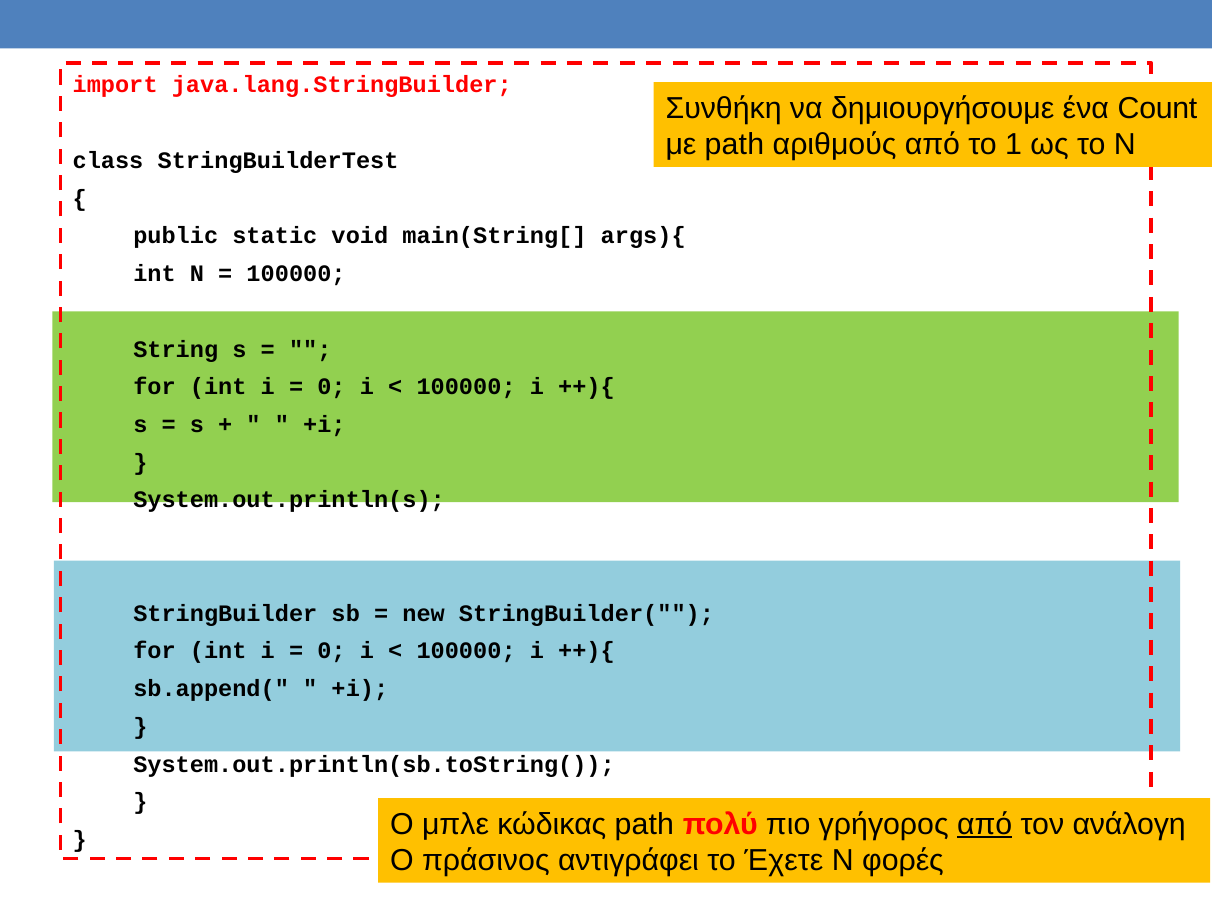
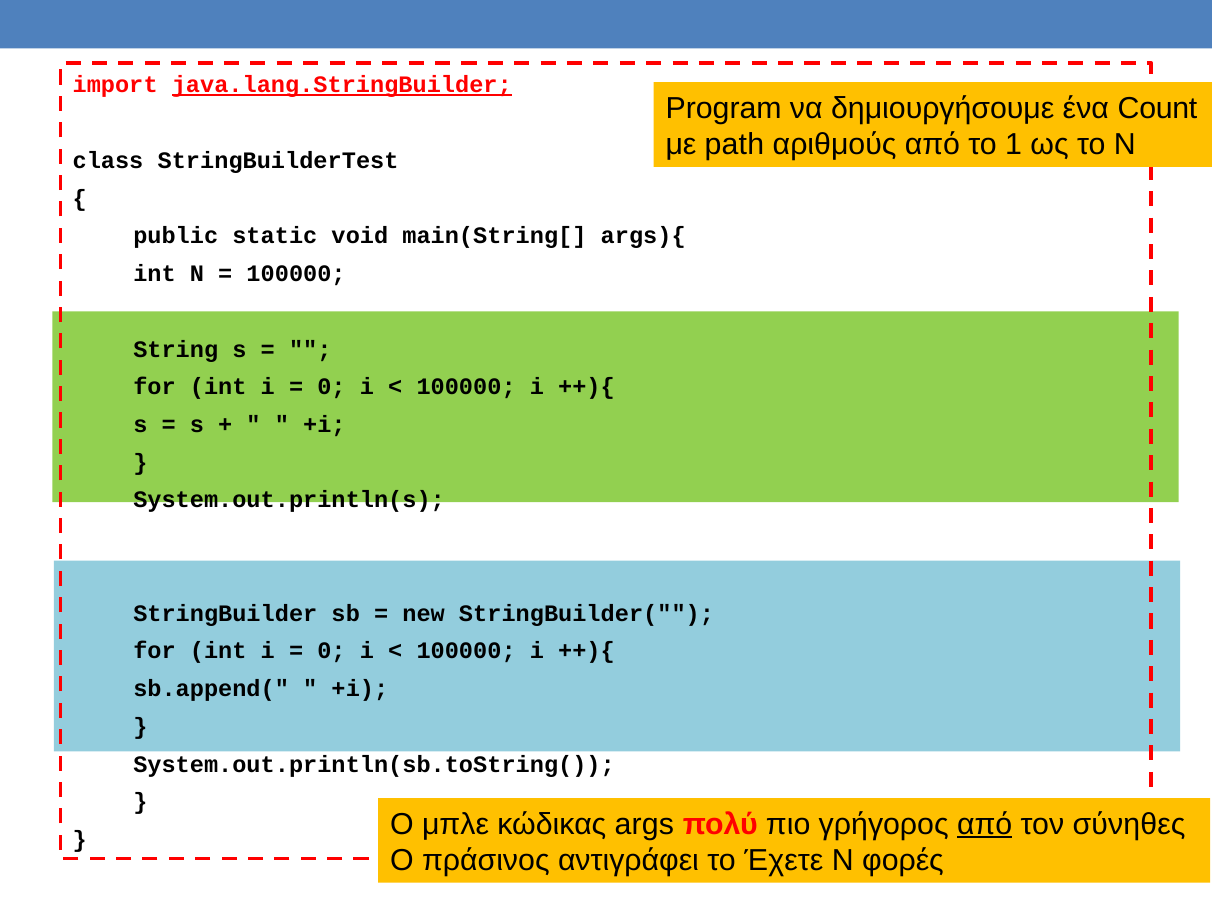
java.lang.StringBuilder underline: none -> present (342, 85)
Συνθήκη: Συνθήκη -> Program (724, 108)
κώδικας path: path -> args (644, 824)
ανάλογη: ανάλογη -> σύνηθες (1129, 824)
